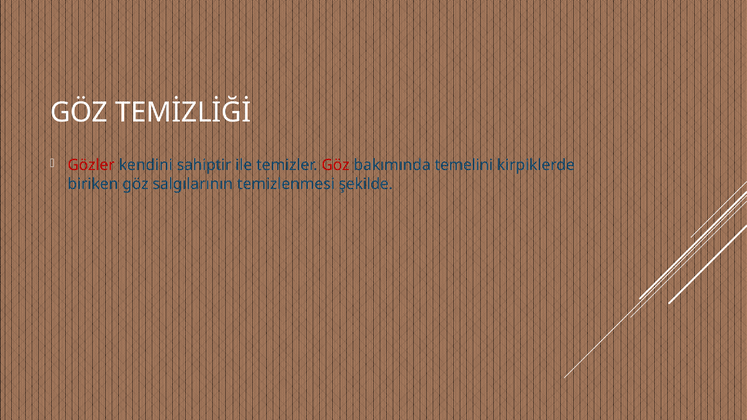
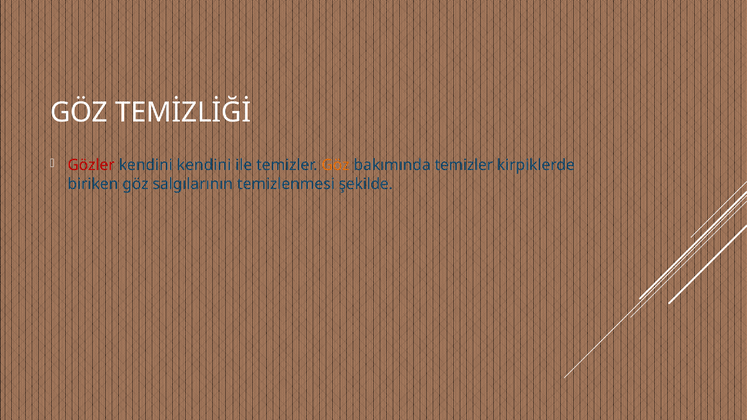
kendini sahiptir: sahiptir -> kendini (204, 165)
Göz colour: red -> orange (335, 165)
bakımında temelini: temelini -> temizler (464, 165)
